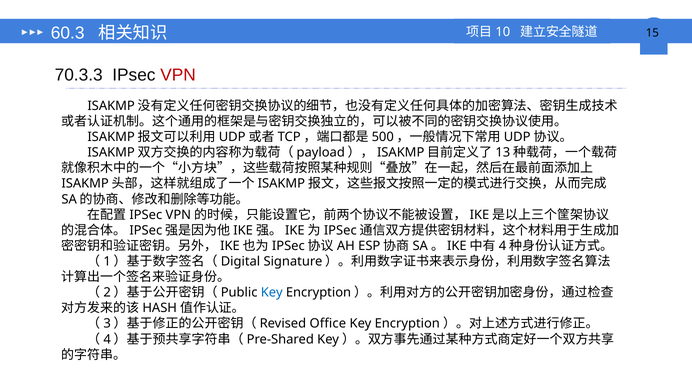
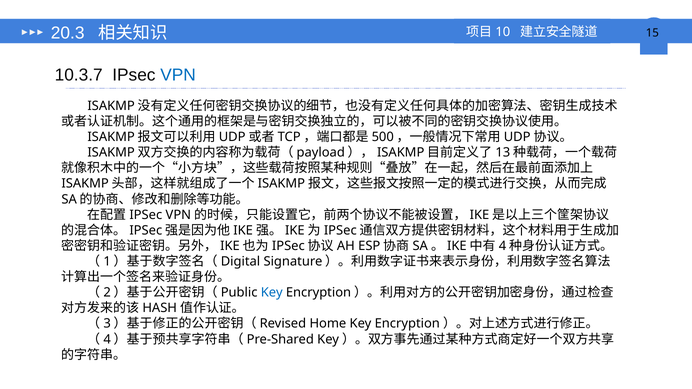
60.3: 60.3 -> 20.3 (68, 33)
70.3.3: 70.3.3 -> 10.3.7 (79, 75)
VPN colour: red -> blue (178, 75)
Office: Office -> Home (328, 324)
